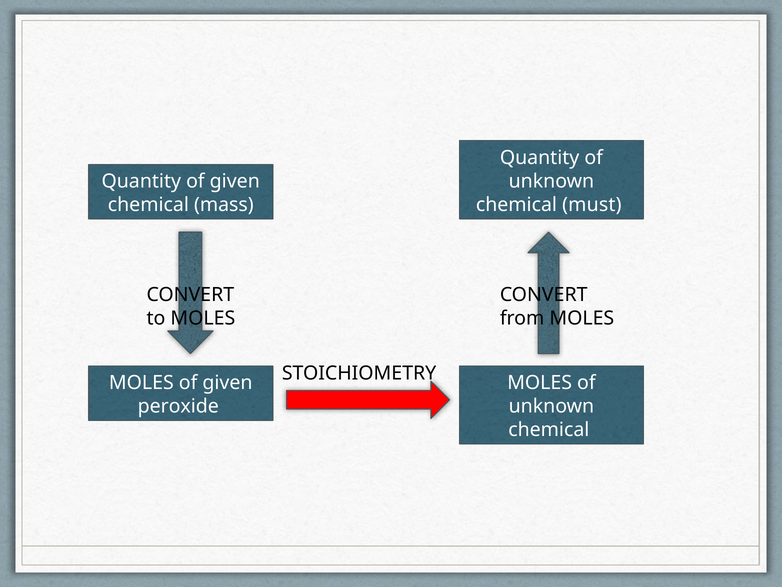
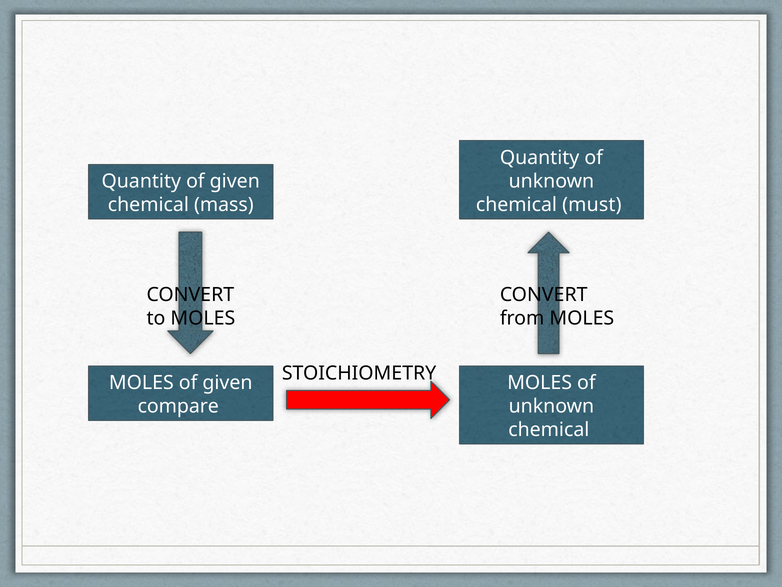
peroxide: peroxide -> compare (178, 406)
